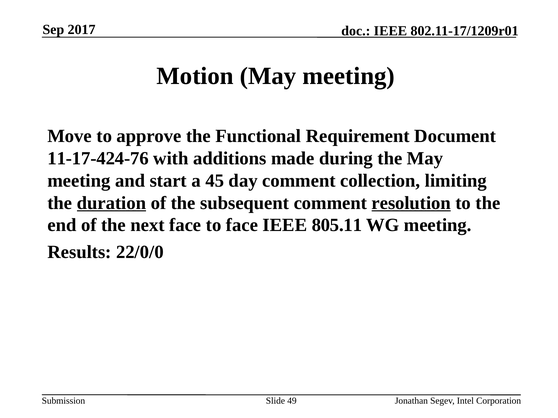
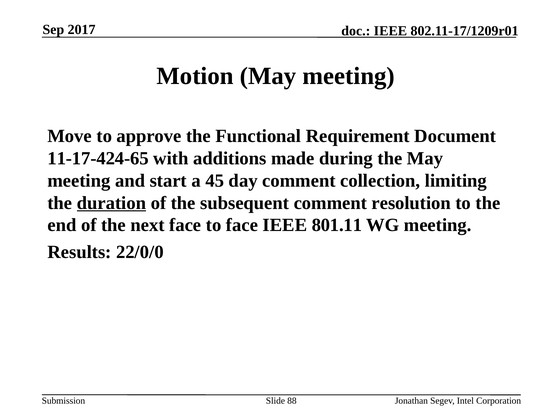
11-17-424-76: 11-17-424-76 -> 11-17-424-65 (98, 158)
resolution underline: present -> none (411, 203)
805.11: 805.11 -> 801.11 (337, 225)
49: 49 -> 88 (292, 401)
